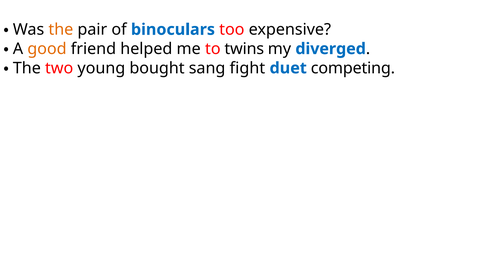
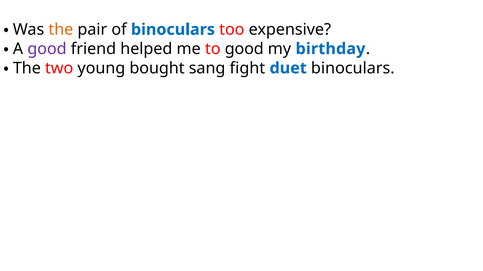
good colour: orange -> purple (47, 49)
to twins: twins -> good (244, 49)
diverged: diverged -> birthday (331, 49)
duet competing: competing -> binoculars (353, 68)
